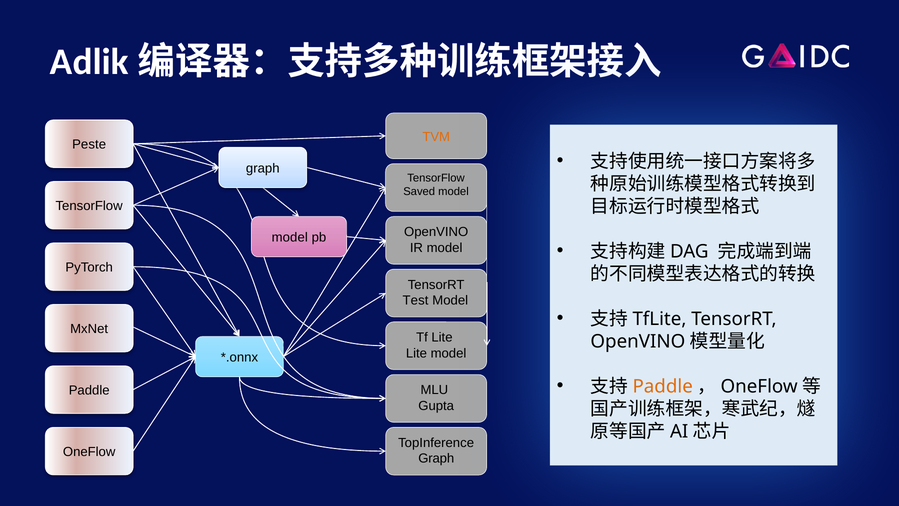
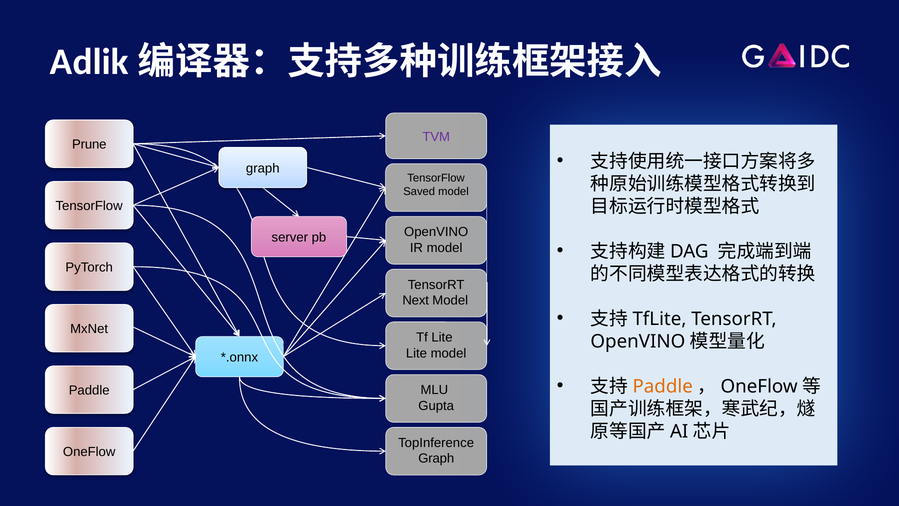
TVM colour: orange -> purple (436, 137)
Peste: Peste -> Prune (89, 145)
model: model -> server (290, 237)
Test: Test -> Next (416, 300)
